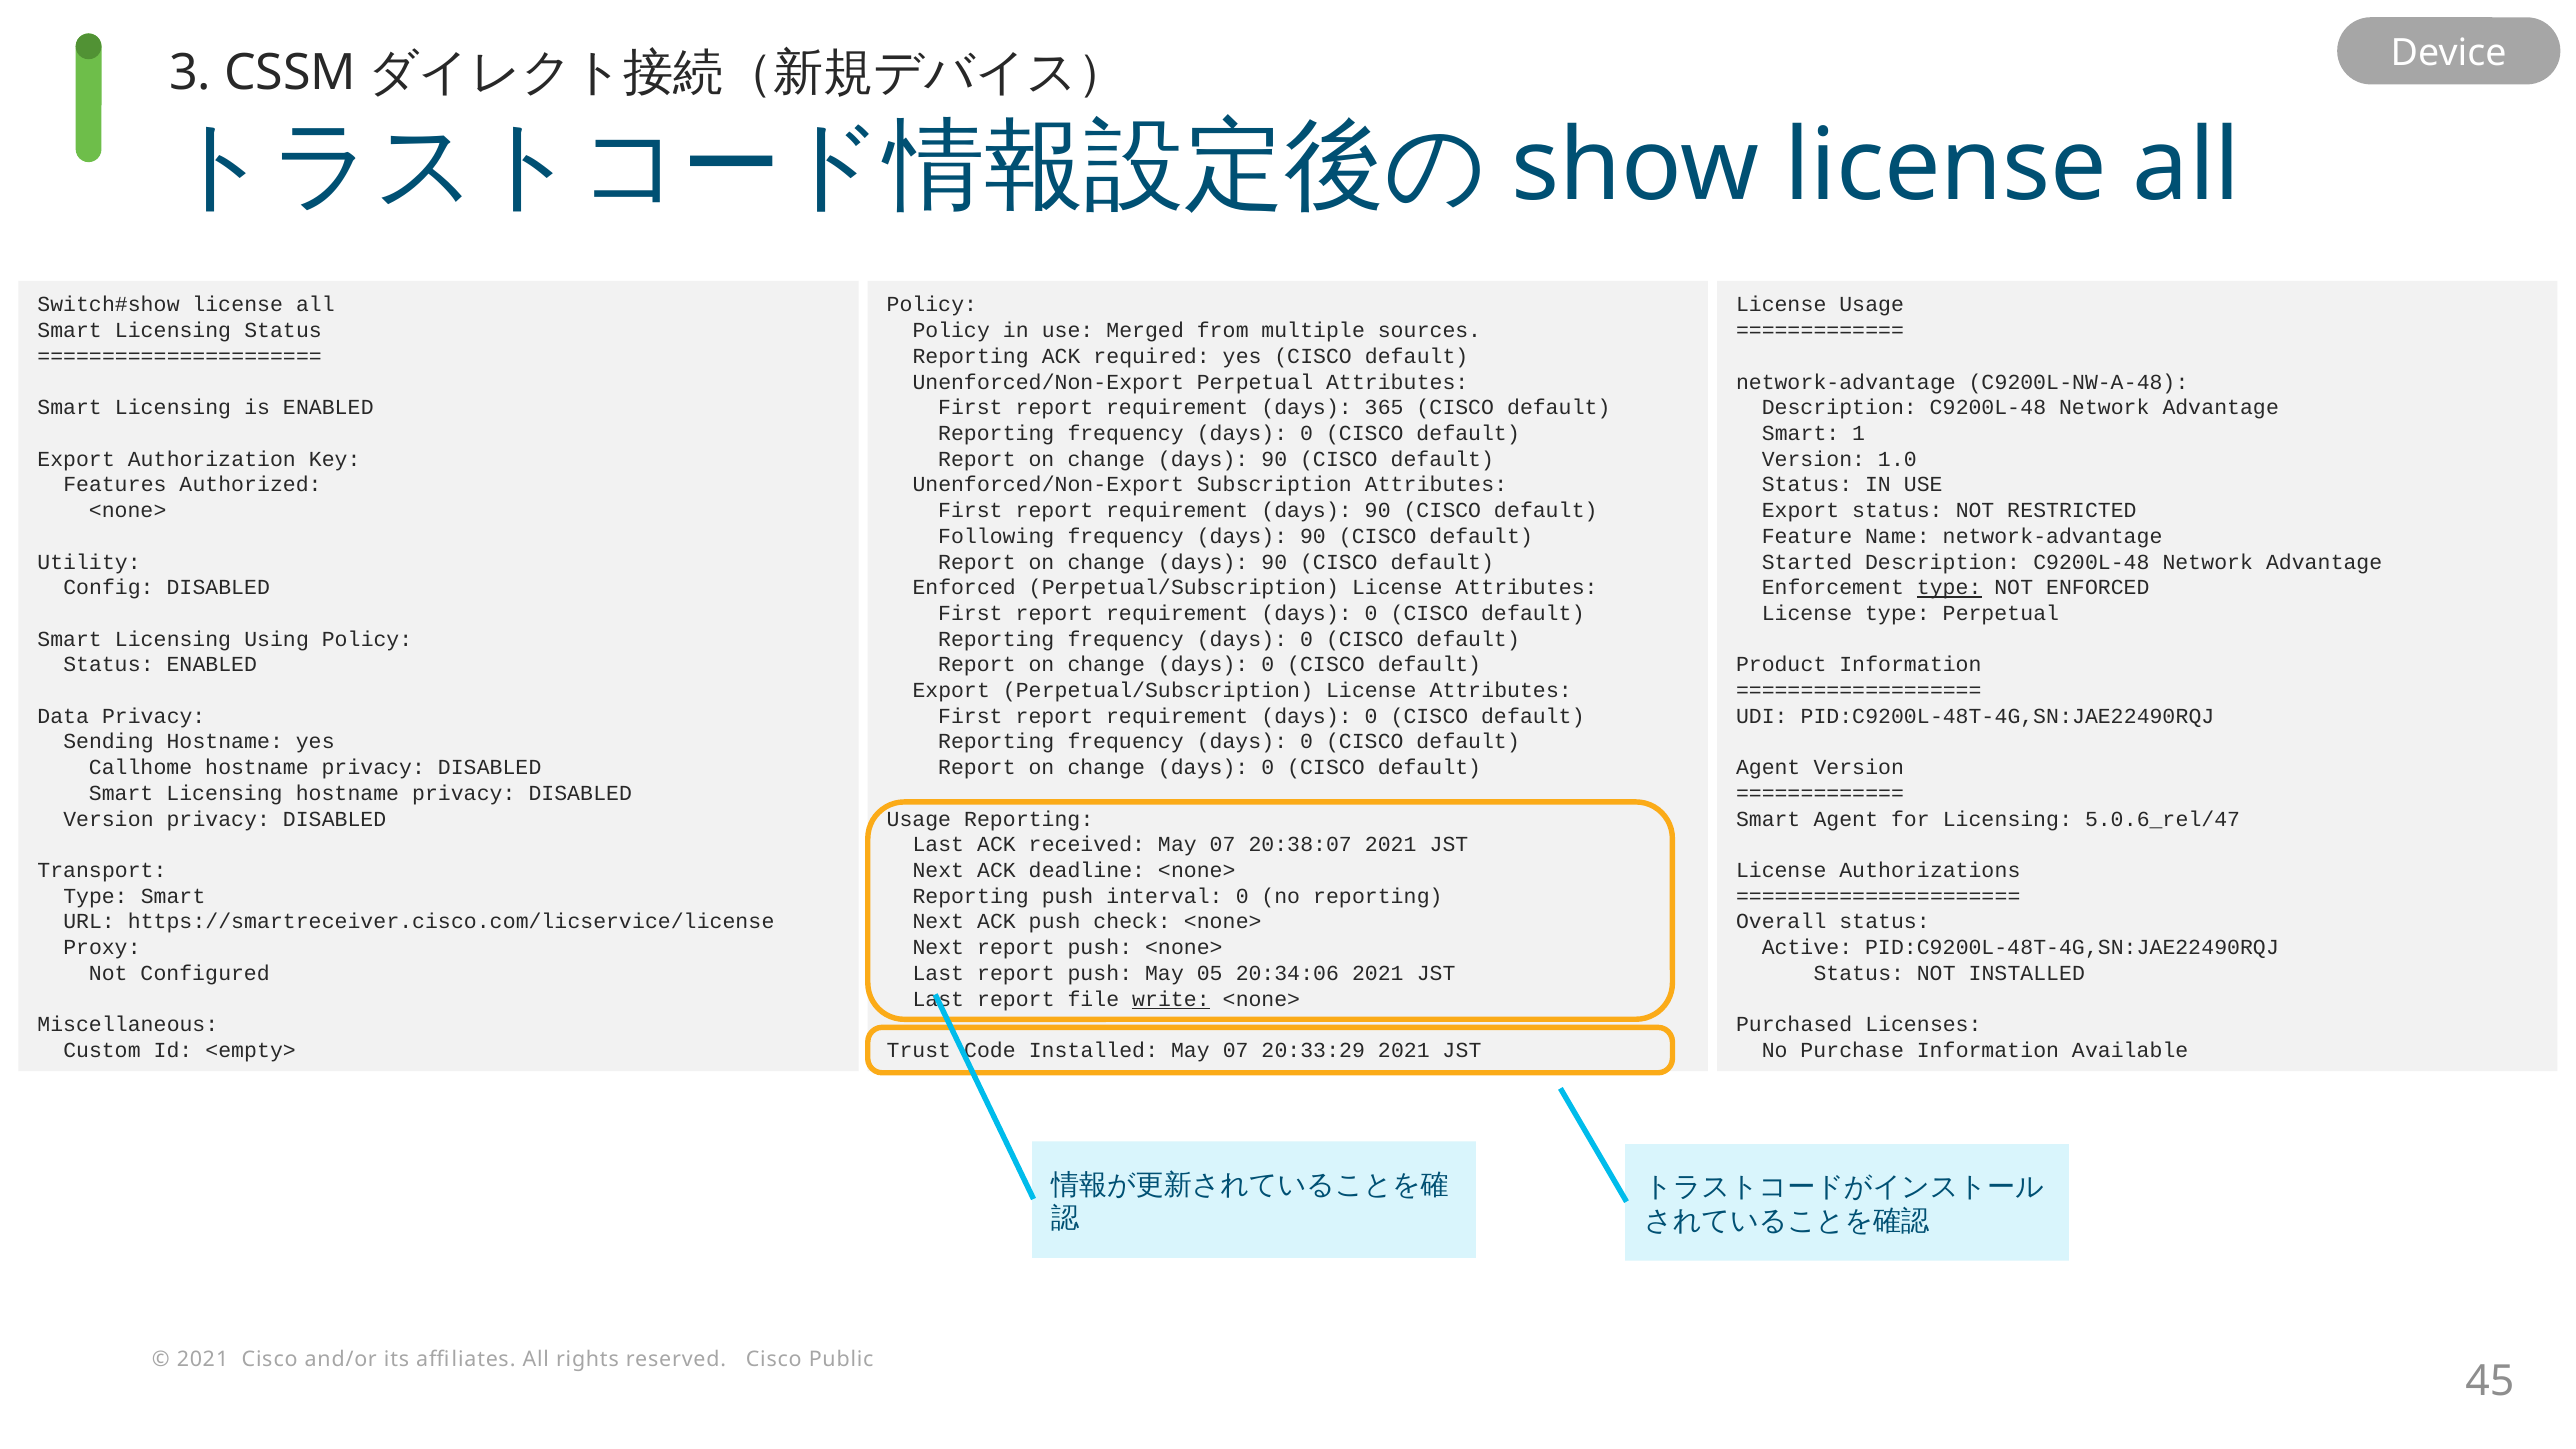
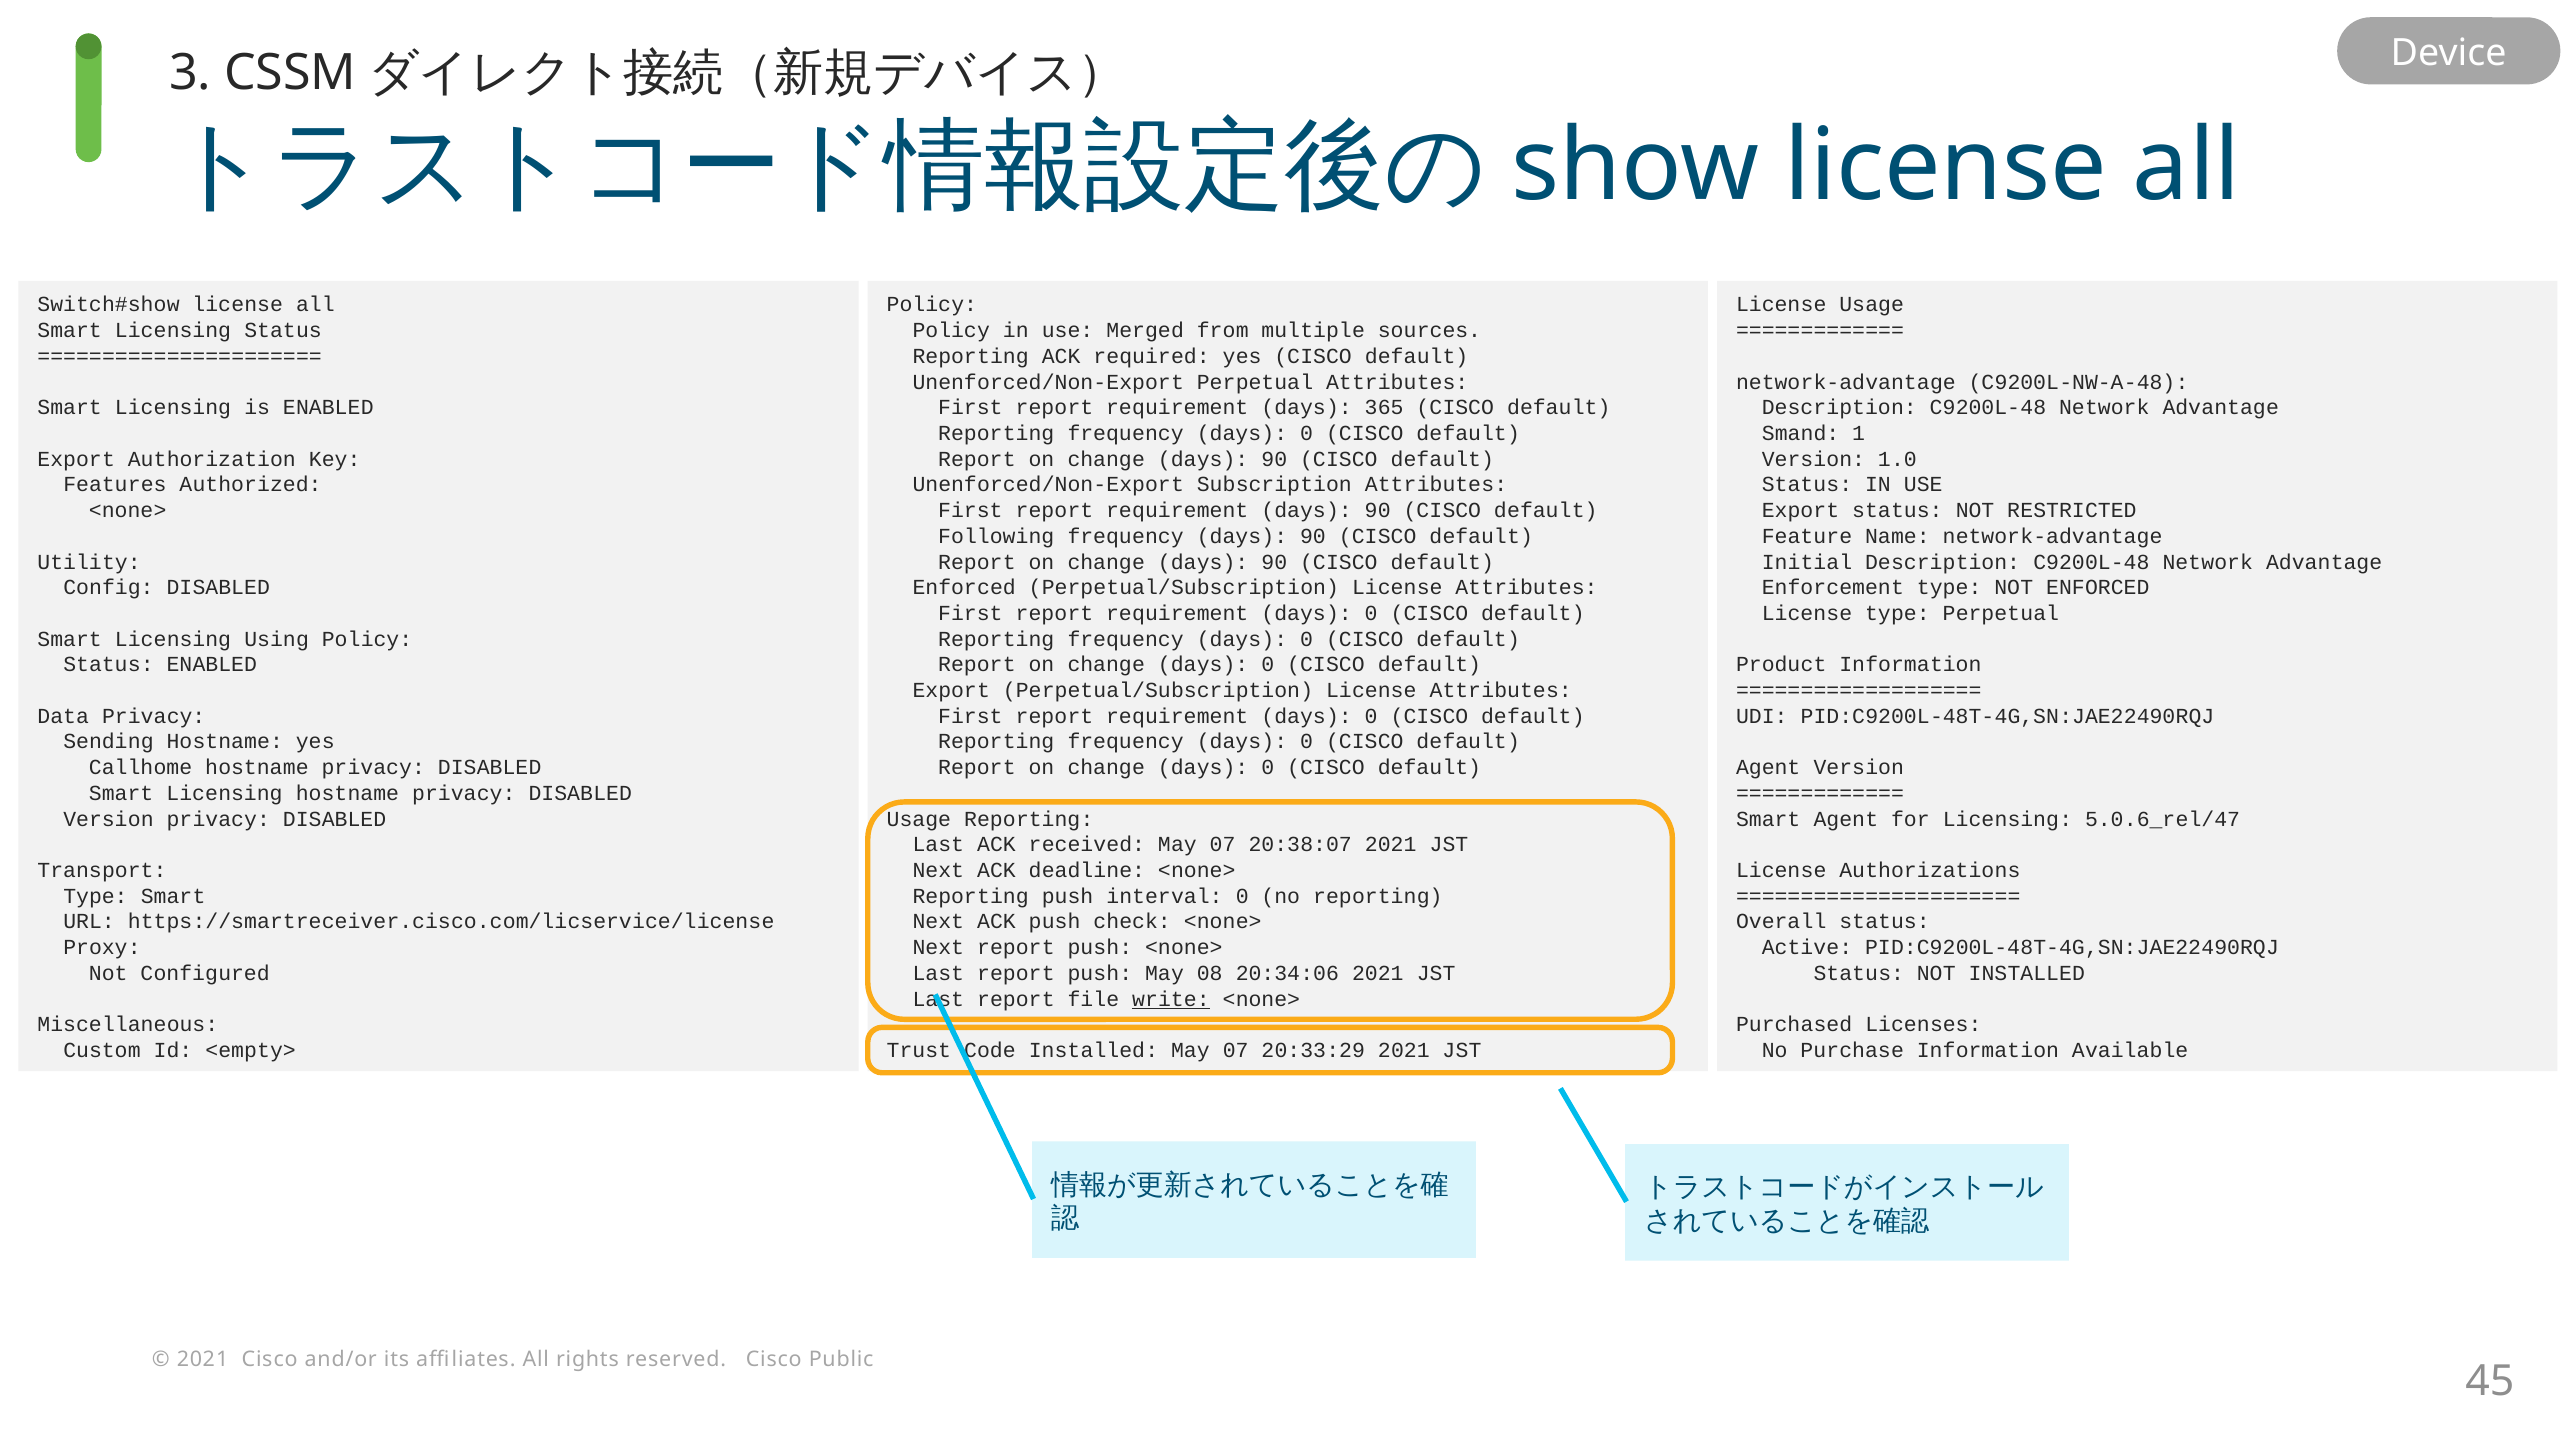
Smart: Smart -> Smand (1801, 433)
Started: Started -> Initial (1807, 562)
type underline: present -> none (1949, 588)
05: 05 -> 08 (1210, 973)
